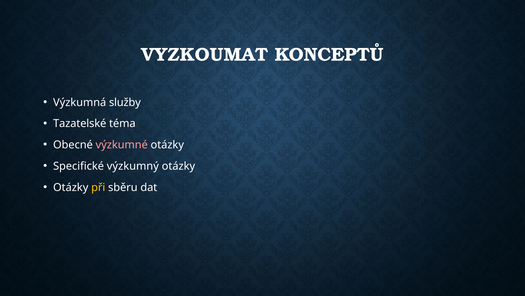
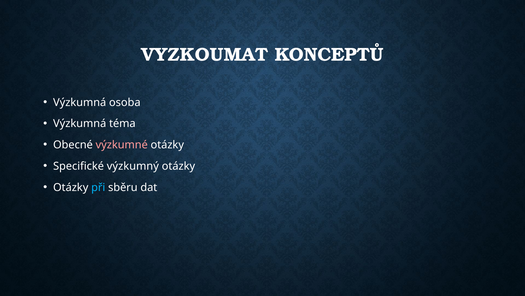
služby: služby -> osoba (125, 102)
Tazatelské: Tazatelské -> Výzkumná (80, 123)
při colour: yellow -> light blue (98, 187)
